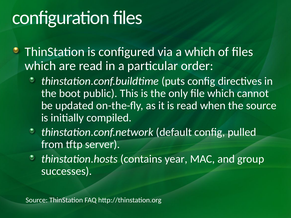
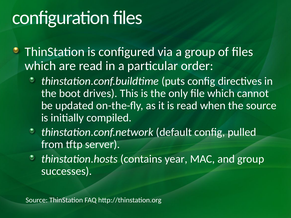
a which: which -> group (200, 52)
public: public -> drives (100, 93)
